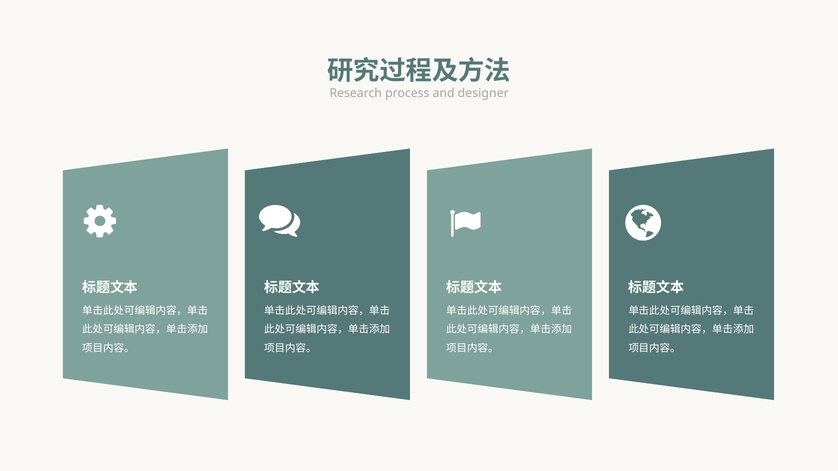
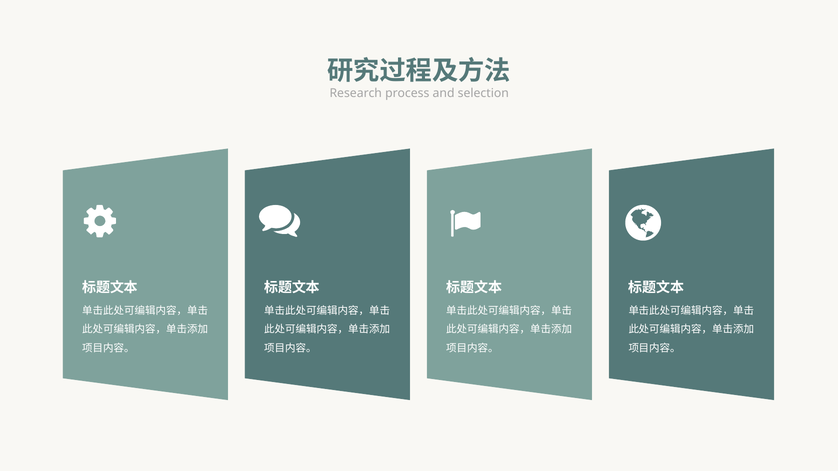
designer: designer -> selection (483, 93)
